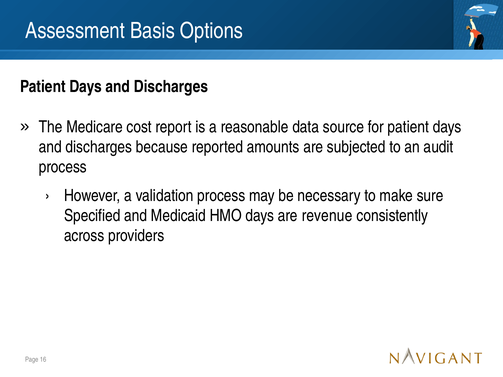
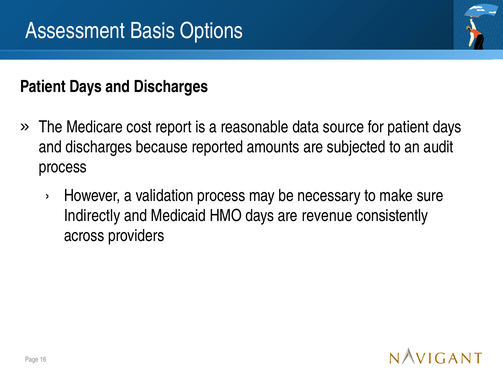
Specified: Specified -> Indirectly (92, 216)
